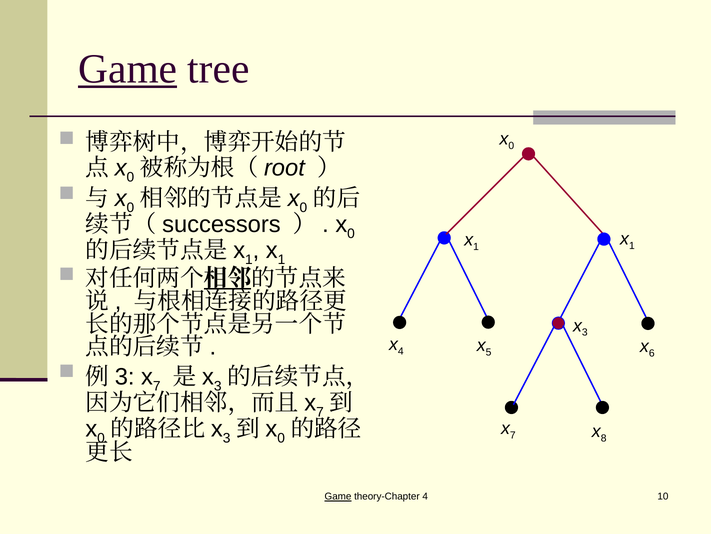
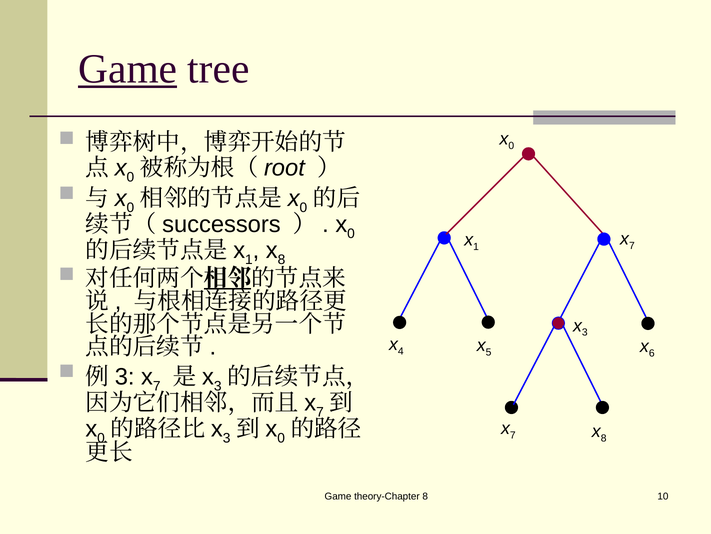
1: 1 -> 7 (632, 245)
1: 1 -> 8 (282, 259)
Game underline: present -> none (338, 496)
theory-Chapter 4: 4 -> 8 (425, 496)
